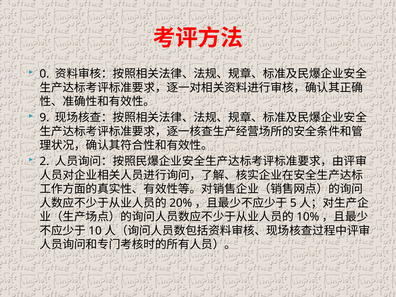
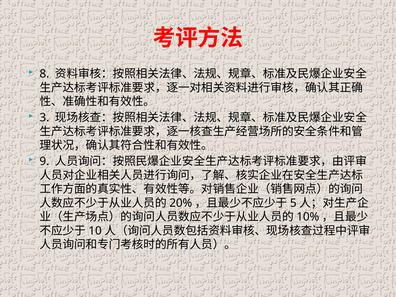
0: 0 -> 8 (44, 74)
9: 9 -> 3 (44, 118)
2: 2 -> 9 (44, 161)
